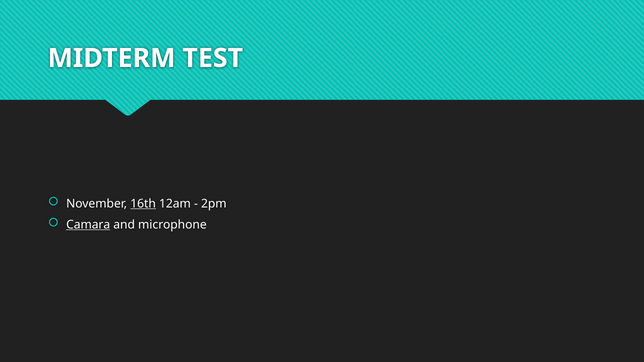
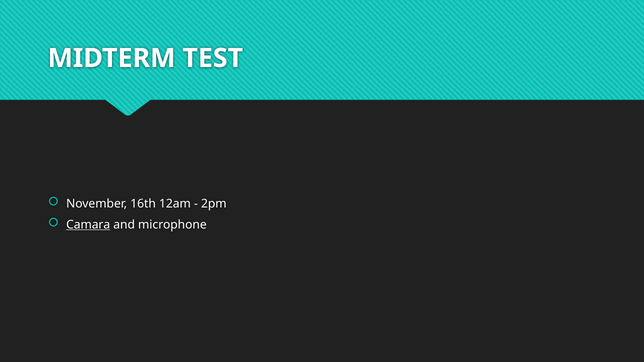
16th underline: present -> none (143, 204)
